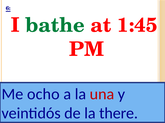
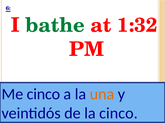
1:45: 1:45 -> 1:32 (137, 25)
Me ocho: ocho -> cinco (43, 95)
una colour: red -> orange (102, 95)
la there: there -> cinco (119, 114)
